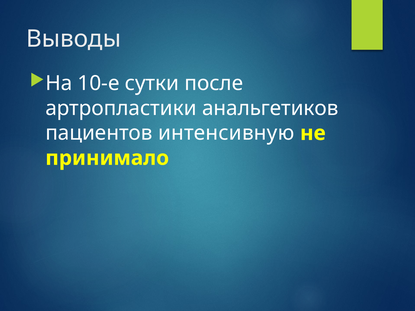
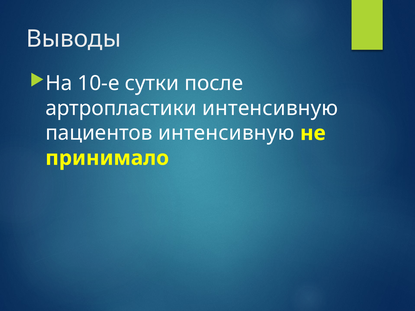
артропластики анальгетиков: анальгетиков -> интенсивную (270, 108)
